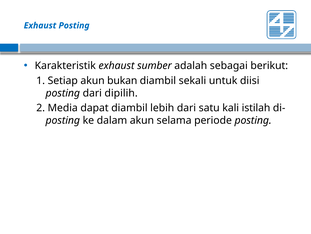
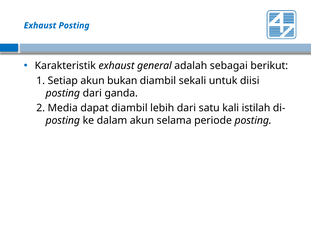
sumber: sumber -> general (154, 66)
dipilih: dipilih -> ganda (121, 93)
